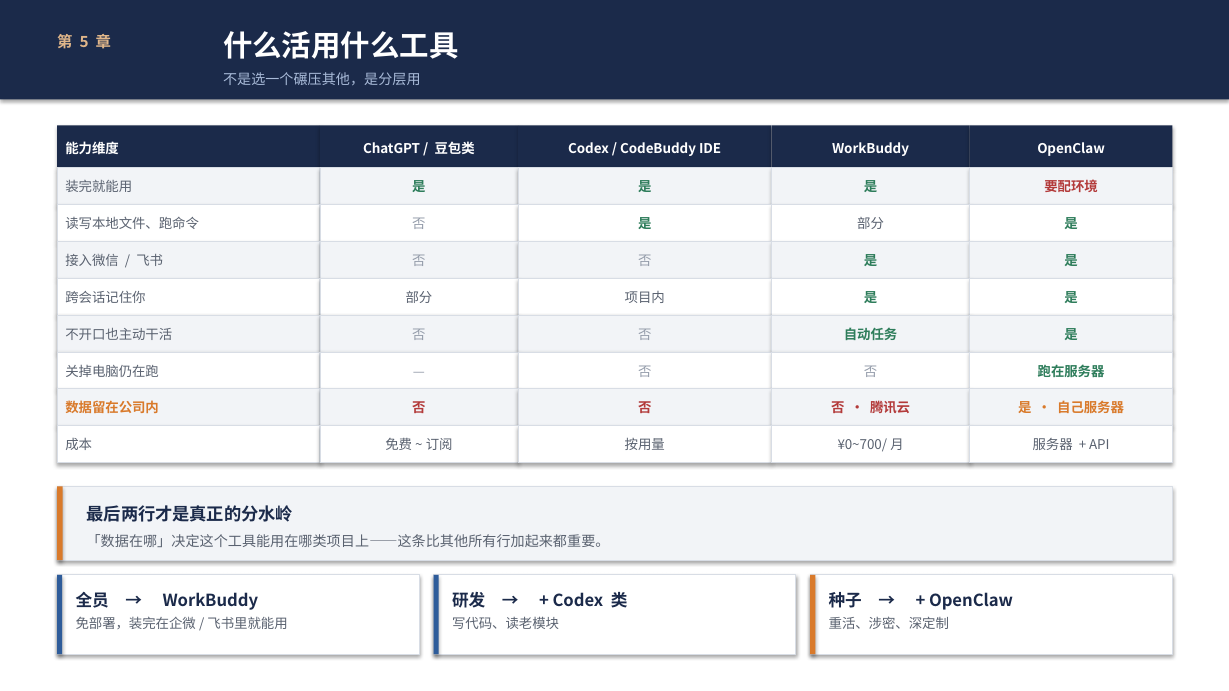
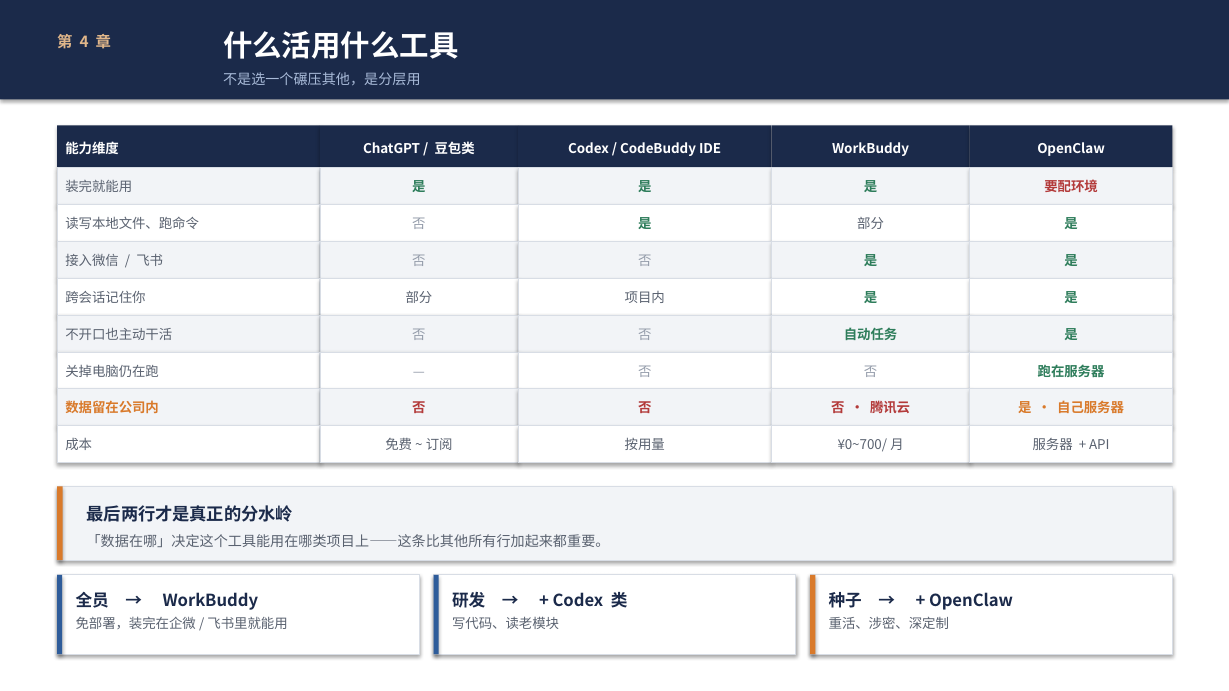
5: 5 -> 4 (84, 43)
